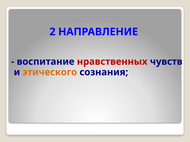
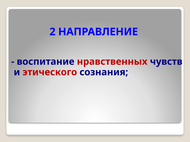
этического colour: orange -> red (50, 72)
